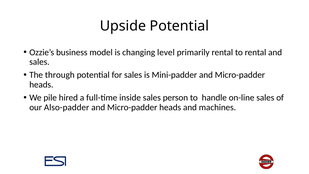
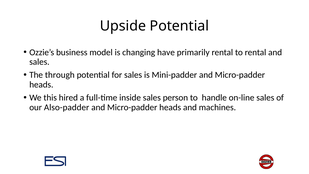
level: level -> have (166, 52)
pile: pile -> this (50, 98)
